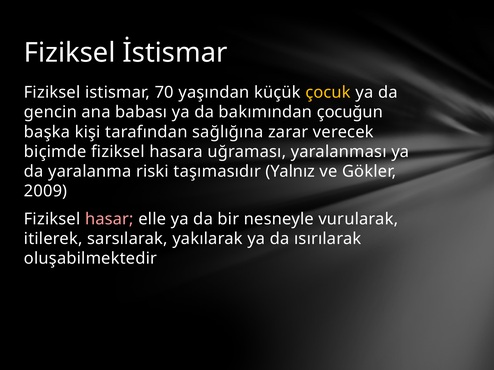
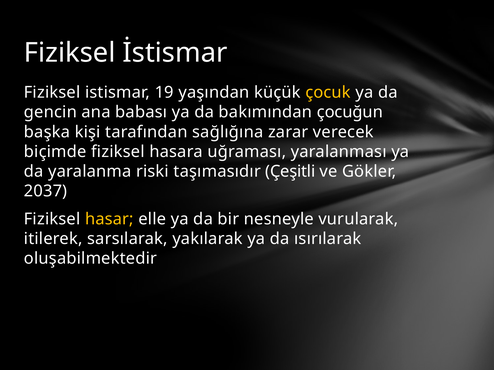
70: 70 -> 19 (164, 93)
Yalnız: Yalnız -> Çeşitli (290, 172)
2009: 2009 -> 2037 (46, 191)
hasar colour: pink -> yellow (109, 219)
